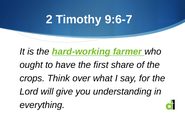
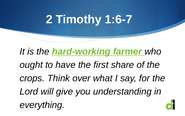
9:6-7: 9:6-7 -> 1:6-7 (119, 19)
